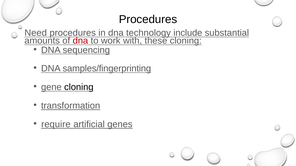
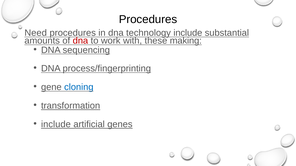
these cloning: cloning -> making (186, 41)
samples/fingerprinting: samples/fingerprinting -> process/fingerprinting (107, 69)
cloning colour: black -> blue (79, 87)
require: require -> include (56, 125)
